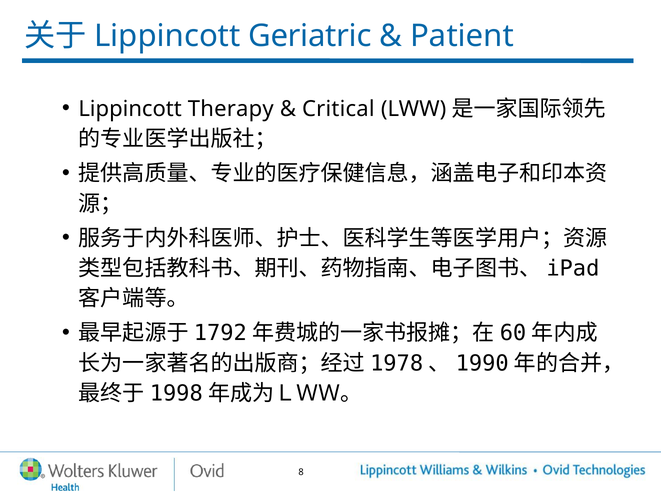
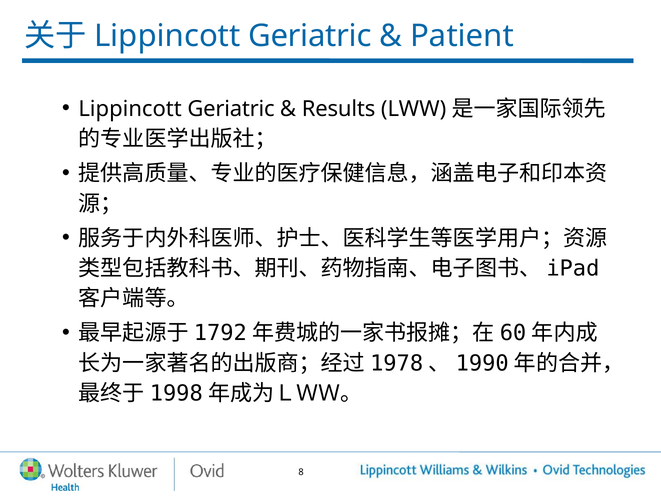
Therapy: Therapy -> Geriatric (231, 109)
Critical: Critical -> Results (339, 109)
